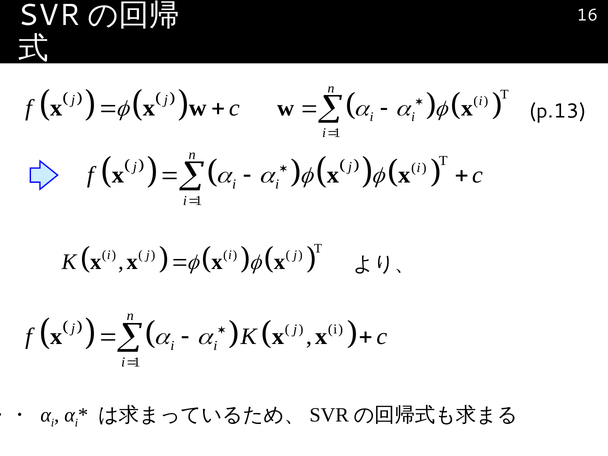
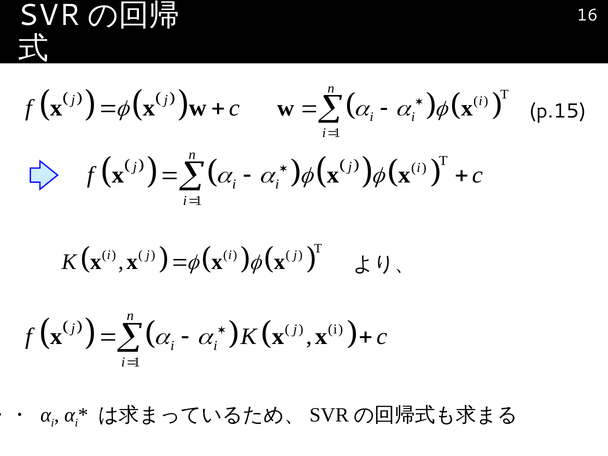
p.13: p.13 -> p.15 (558, 111)
